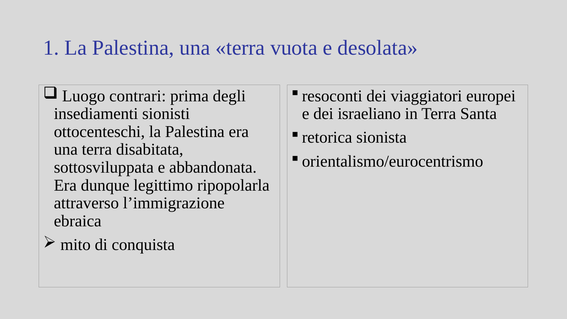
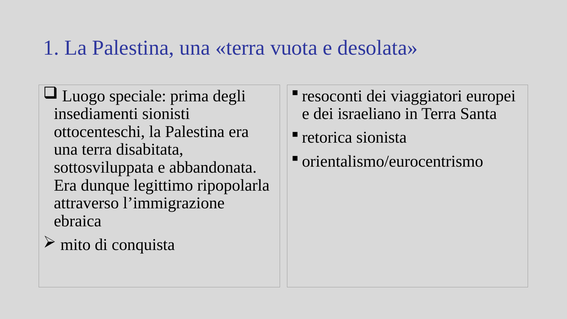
contrari: contrari -> speciale (138, 96)
